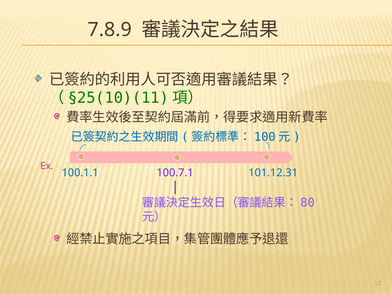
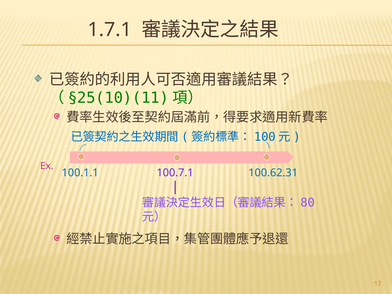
7.8.9: 7.8.9 -> 1.7.1 (110, 30)
101.12.31: 101.12.31 -> 100.62.31 (273, 173)
